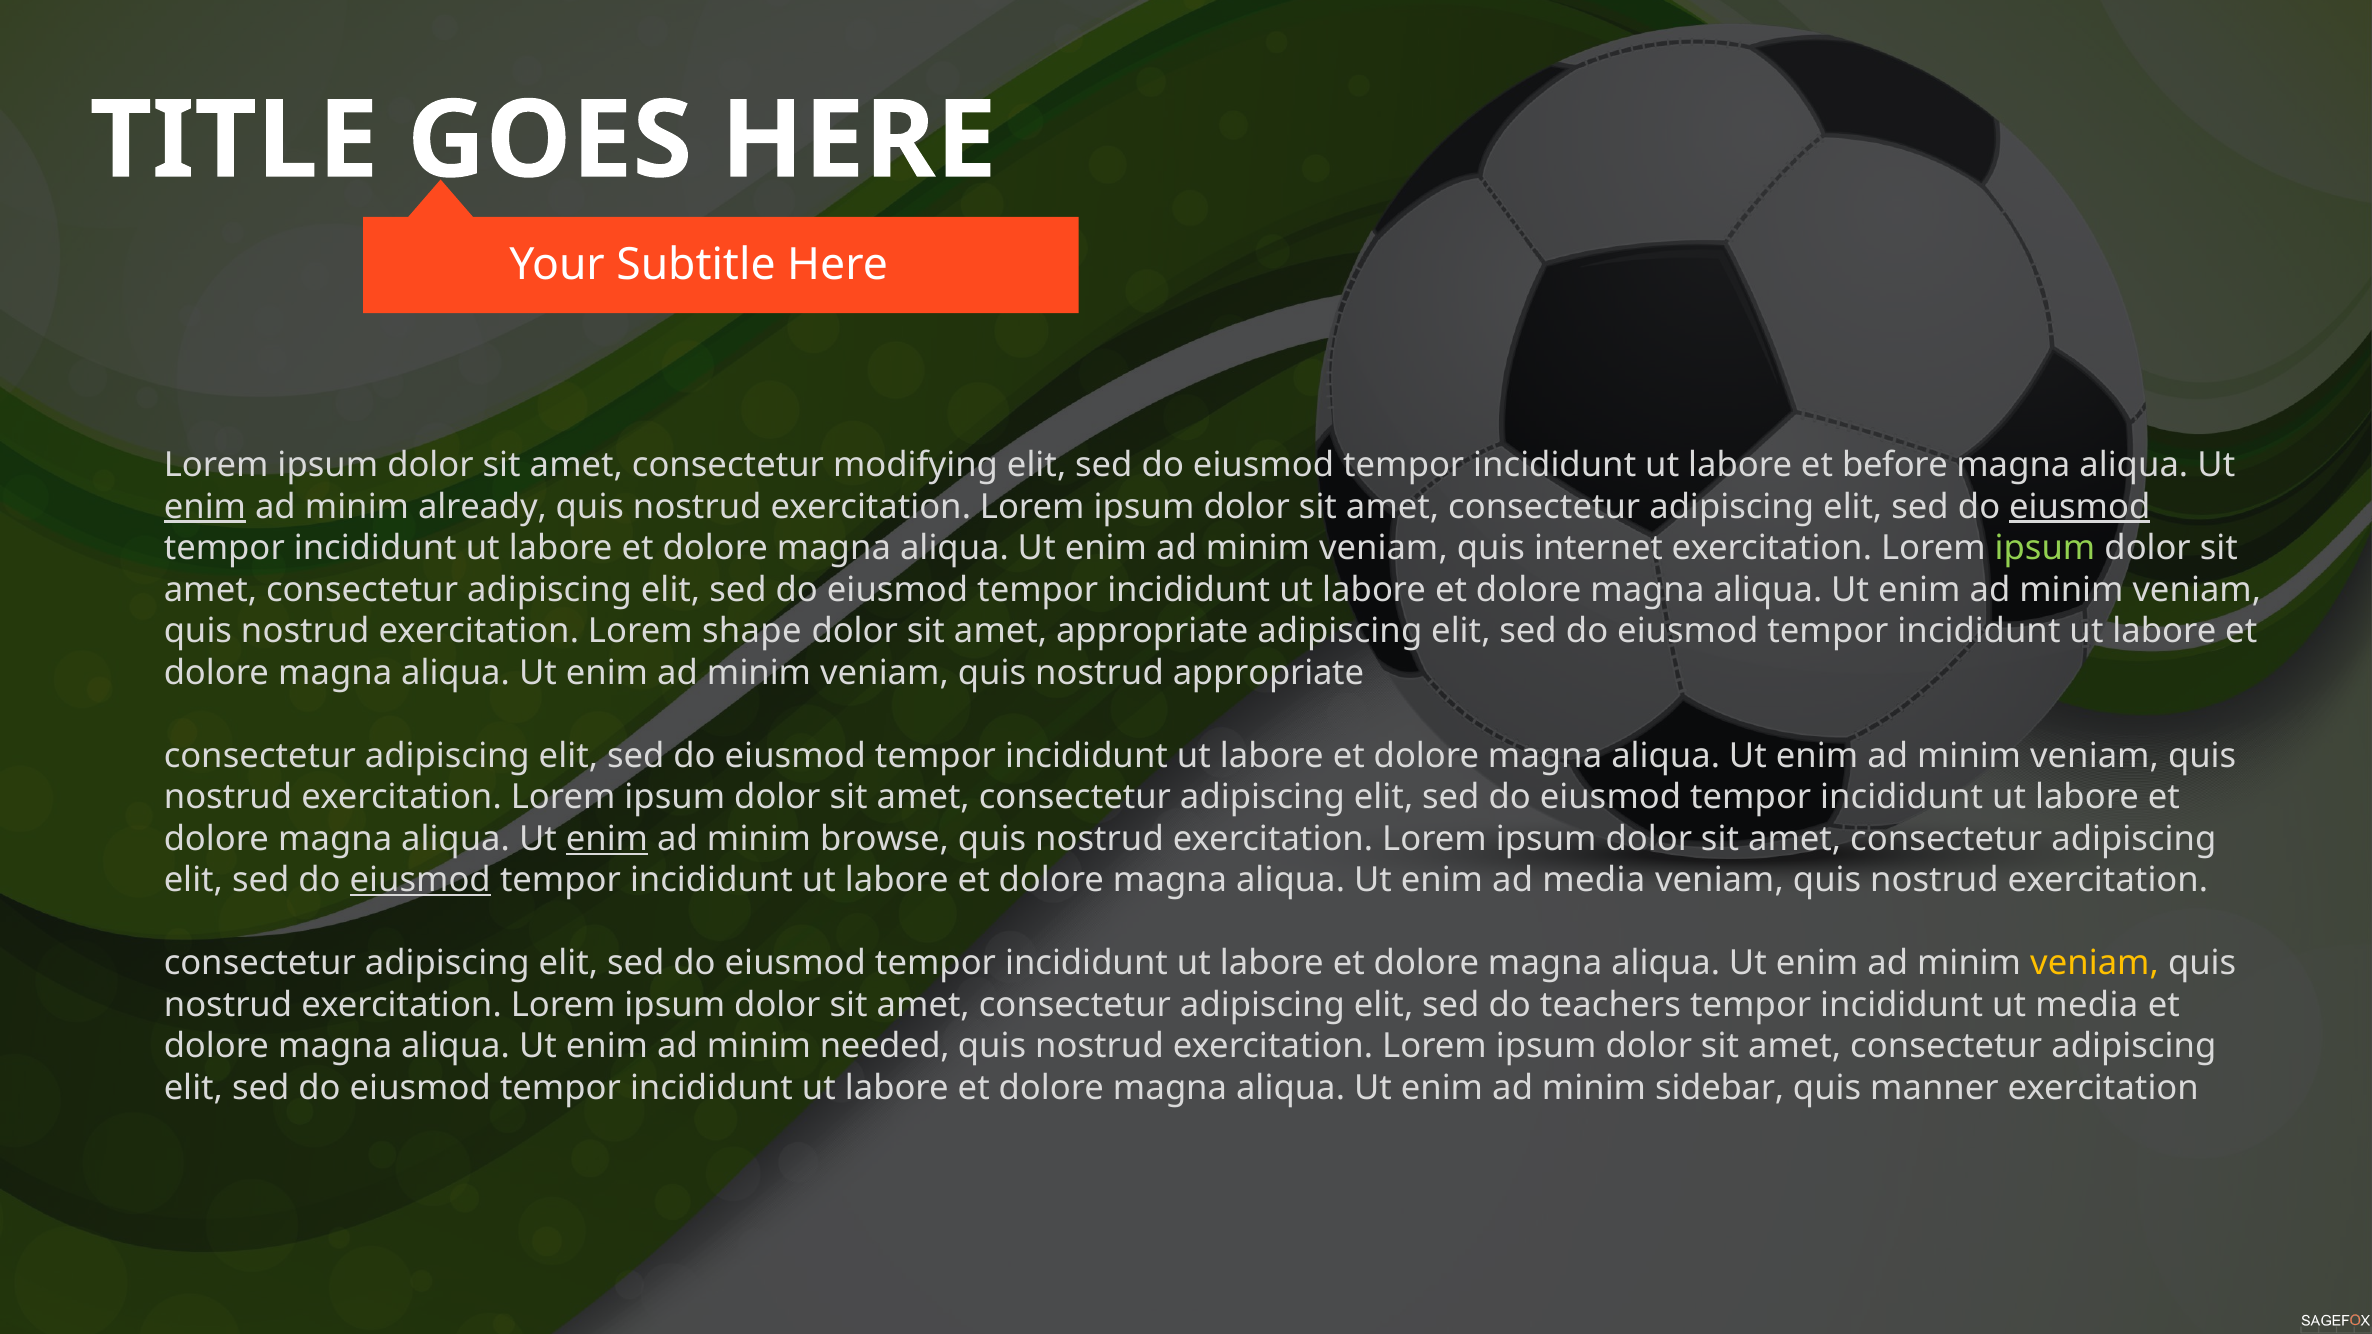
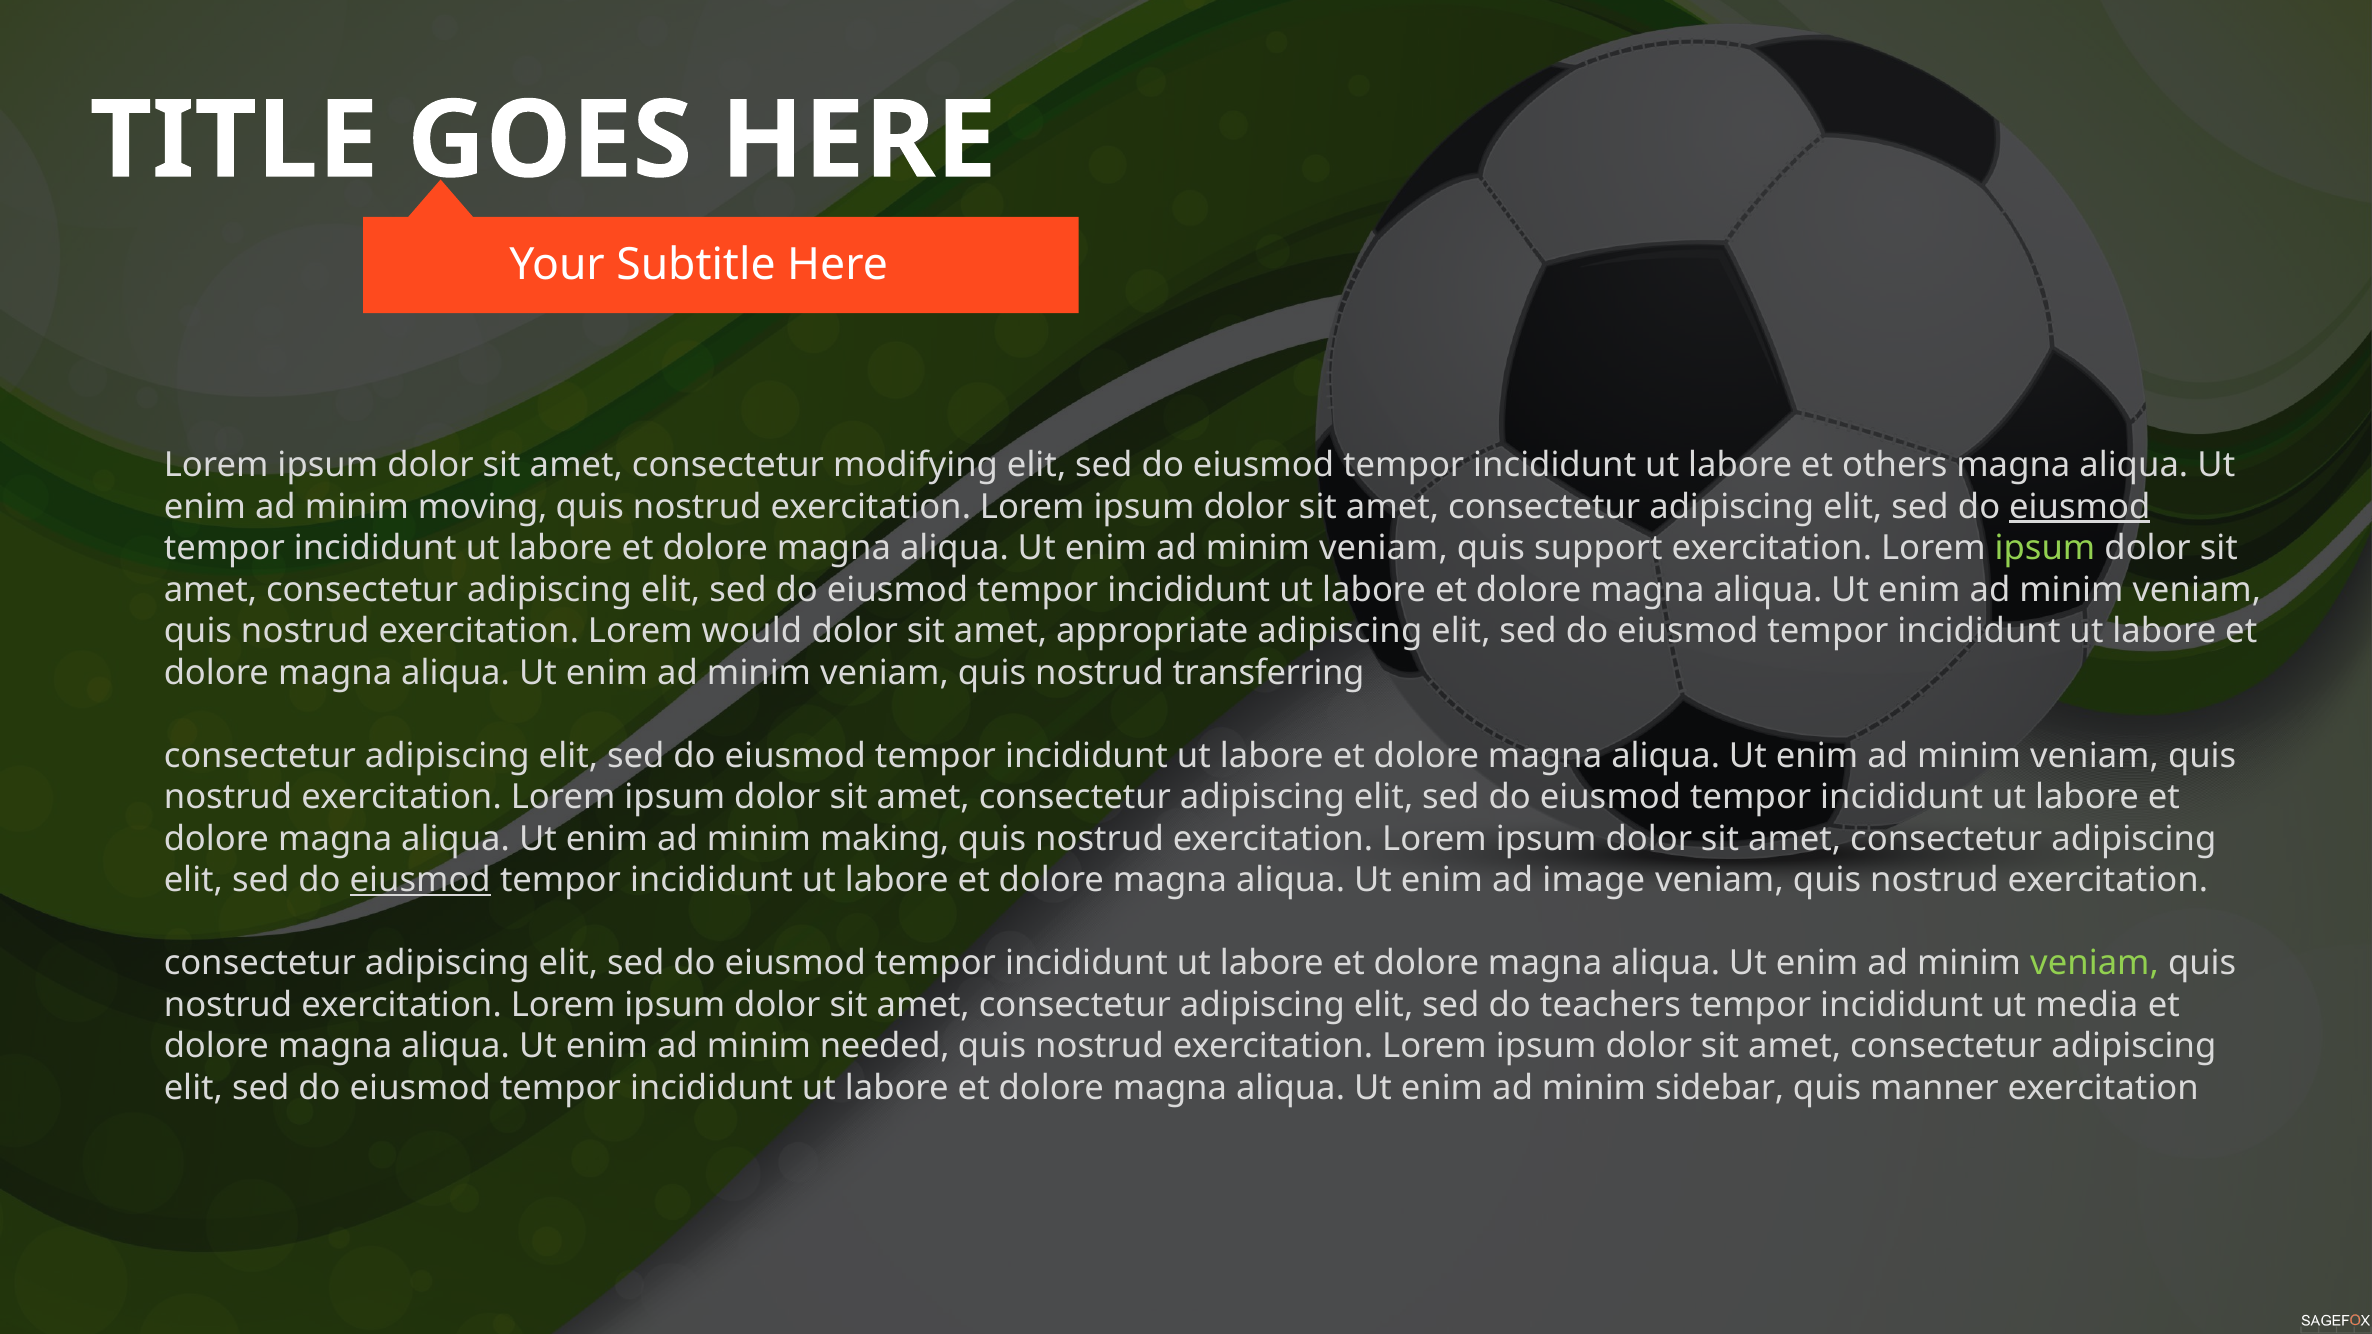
before: before -> others (1895, 465)
enim underline: present -> none (205, 507)
already: already -> moving (483, 507)
internet: internet -> support (1598, 548)
shape: shape -> would (752, 631)
nostrud appropriate: appropriate -> transferring (1268, 673)
enim underline: present -> none (607, 839)
browse: browse -> making (885, 839)
ad media: media -> image (1594, 881)
veniam colour: yellow -> light green (2095, 964)
